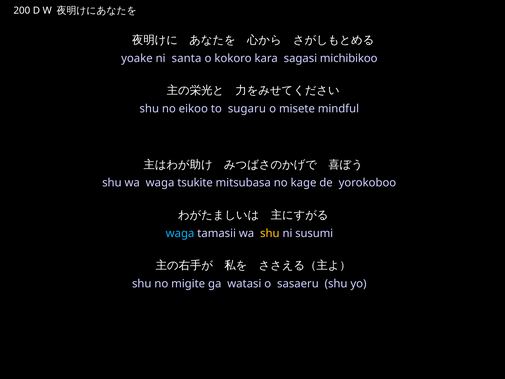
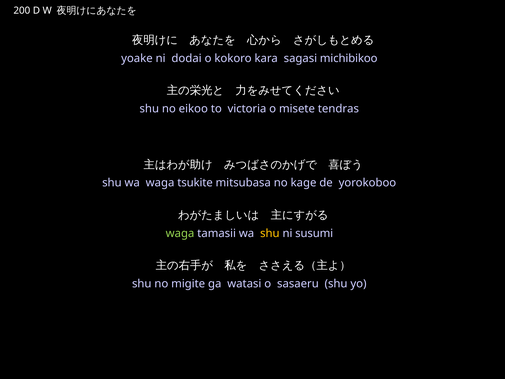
santa: santa -> dodai (187, 58)
sugaru: sugaru -> victoria (247, 109)
mindful: mindful -> tendras (338, 109)
waga colour: light blue -> light green (180, 233)
